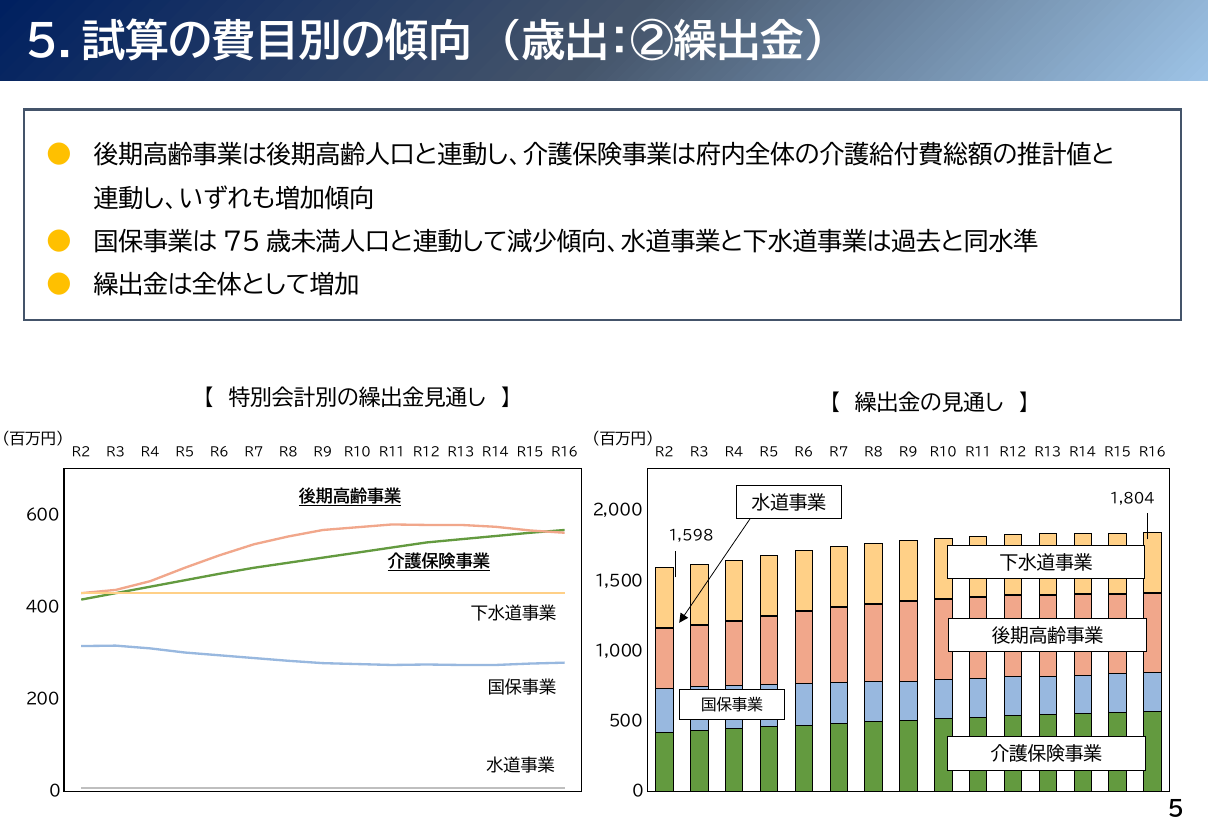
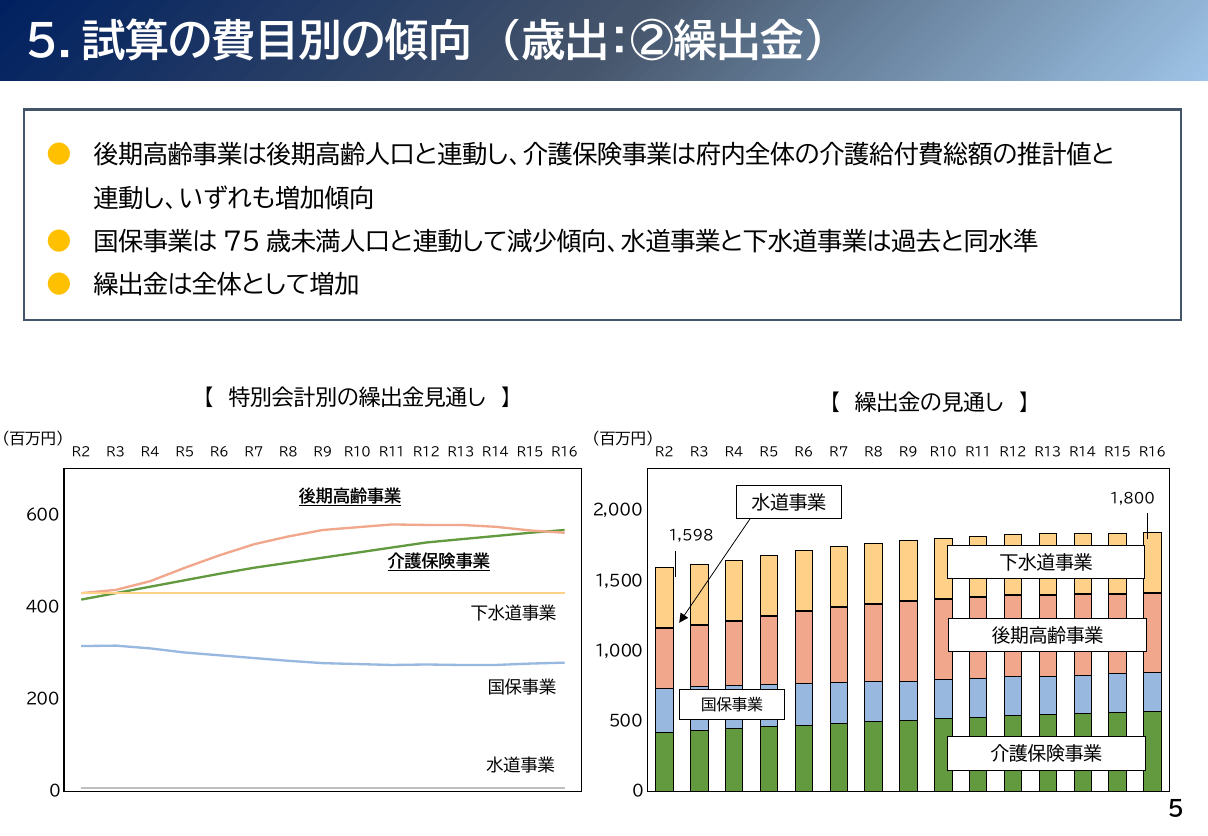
1,804: 1,804 -> 1,800 (1133, 499)
